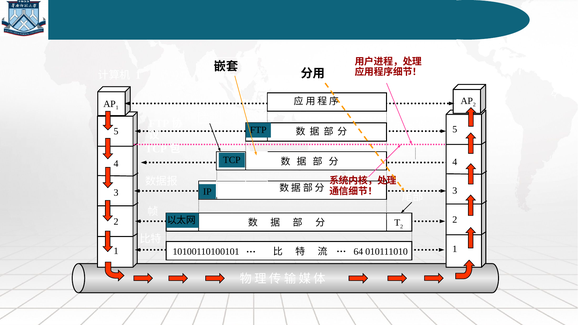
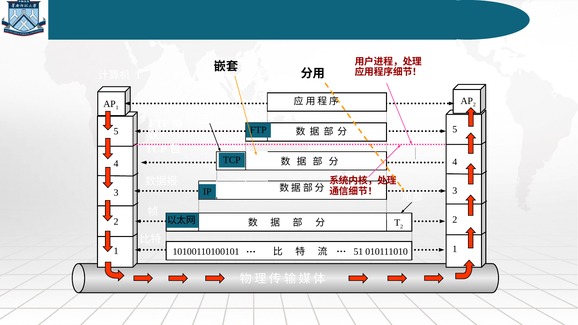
64: 64 -> 51 (358, 252)
